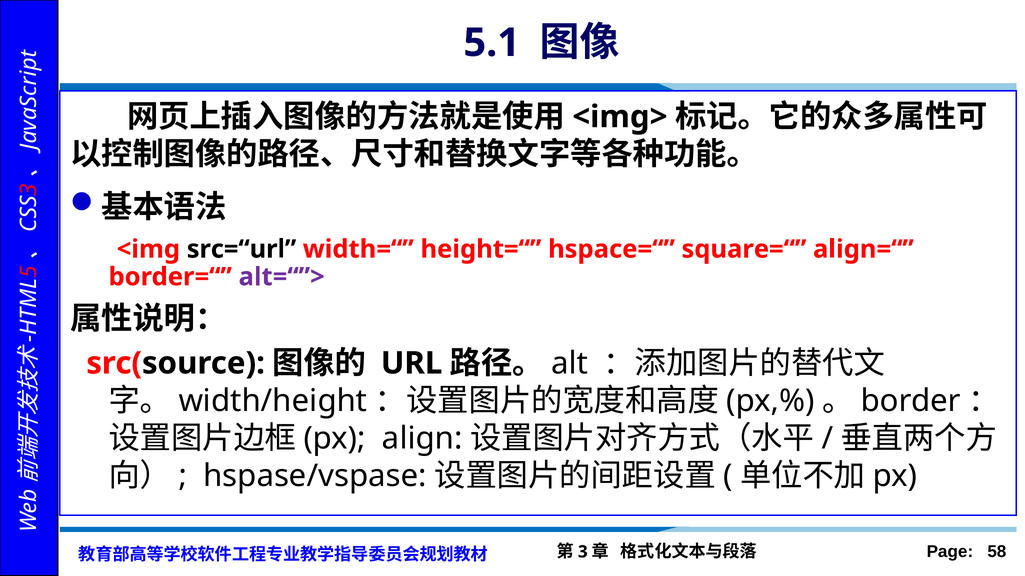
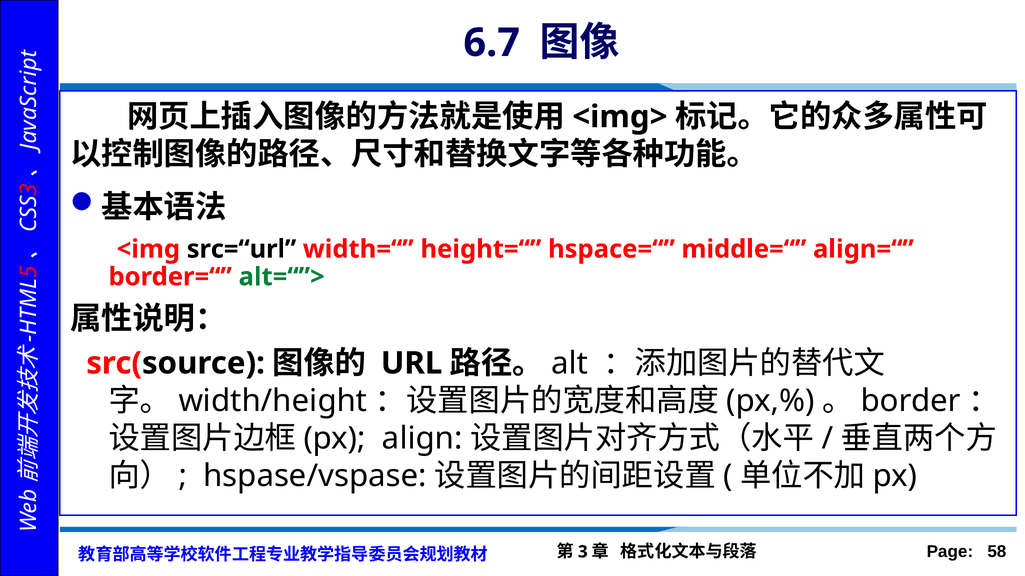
5.1: 5.1 -> 6.7 (492, 43)
square=“: square=“ -> middle=“ (744, 249)
alt=“”> colour: purple -> green (282, 277)
